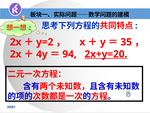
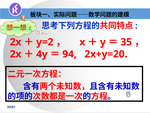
2x+y=20 underline: present -> none (106, 54)
